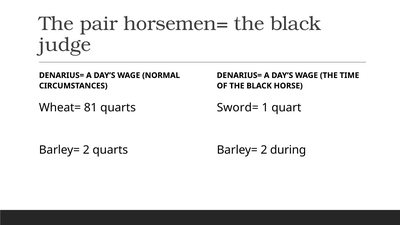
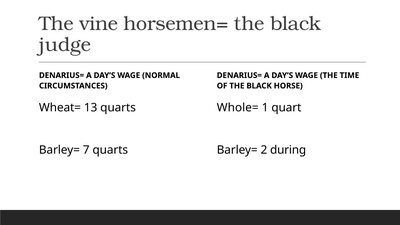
pair: pair -> vine (99, 24)
81: 81 -> 13 (91, 108)
Sword=: Sword= -> Whole= (238, 108)
2: 2 -> 7 (86, 150)
